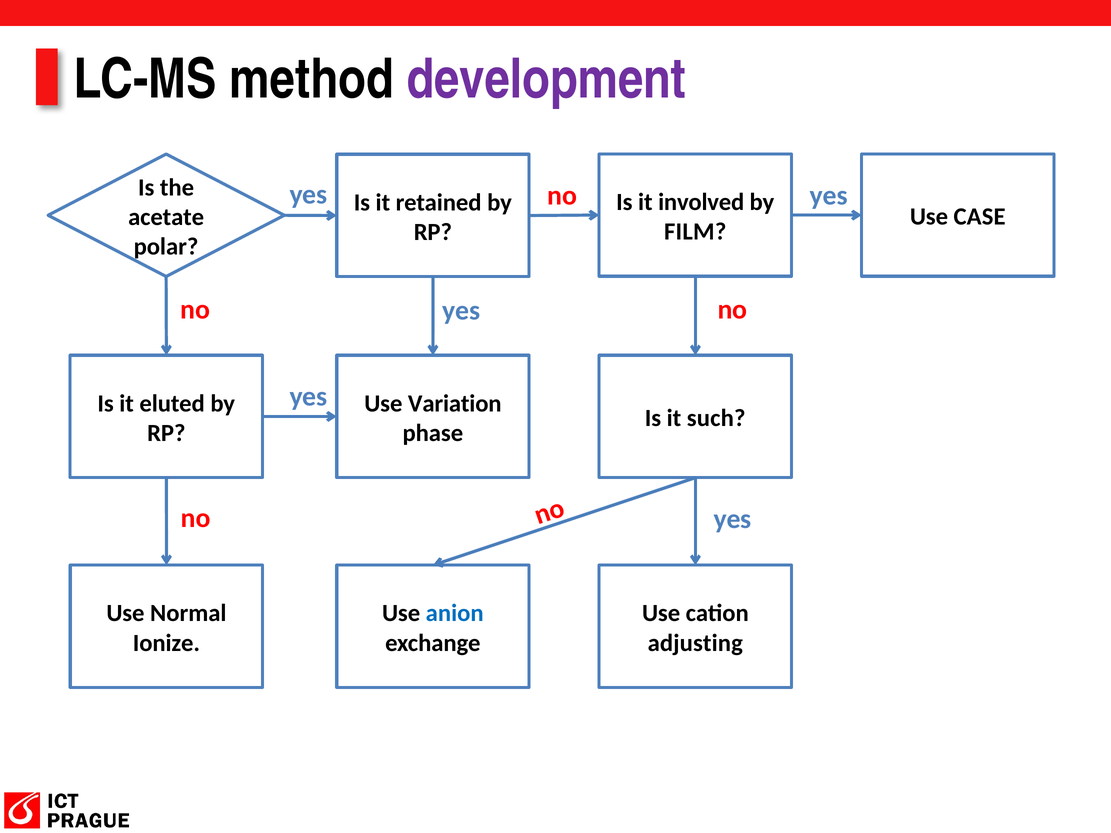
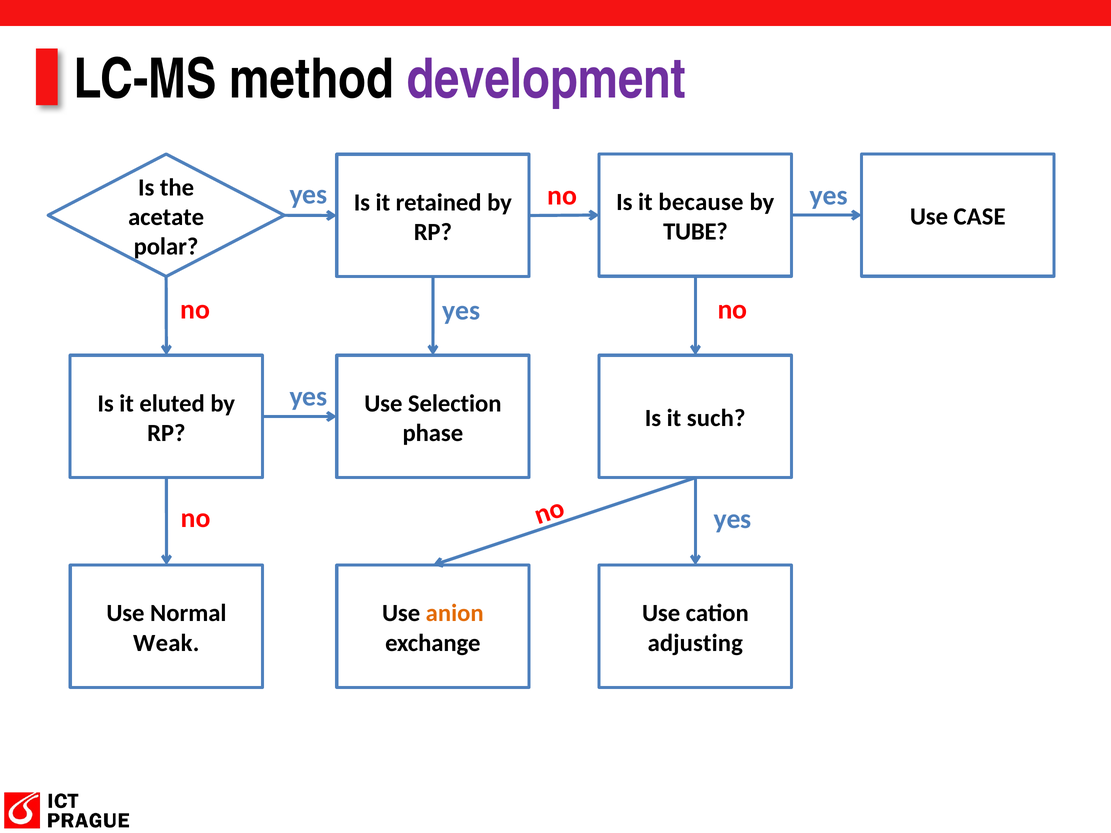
involved: involved -> because (701, 202)
FILM: FILM -> TUBE (695, 232)
Variation: Variation -> Selection (455, 403)
anion colour: blue -> orange (455, 613)
Ionize: Ionize -> Weak (166, 643)
